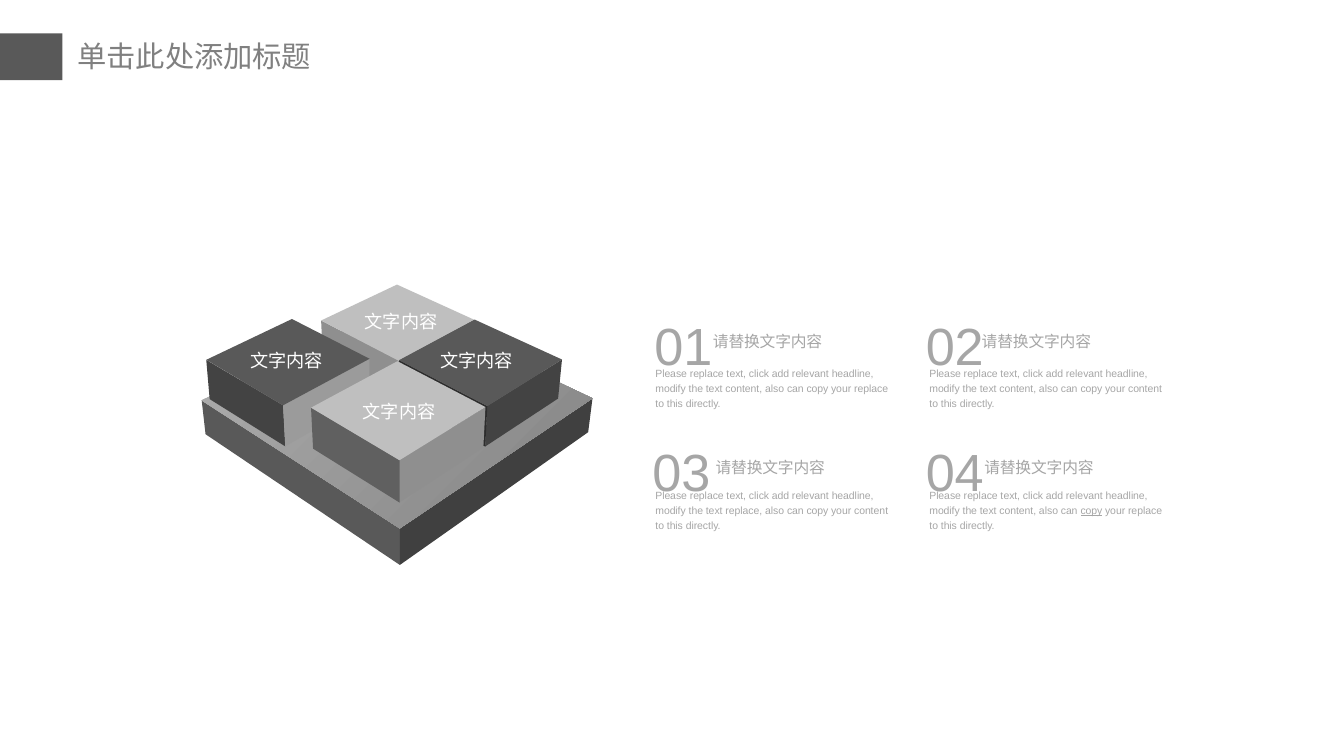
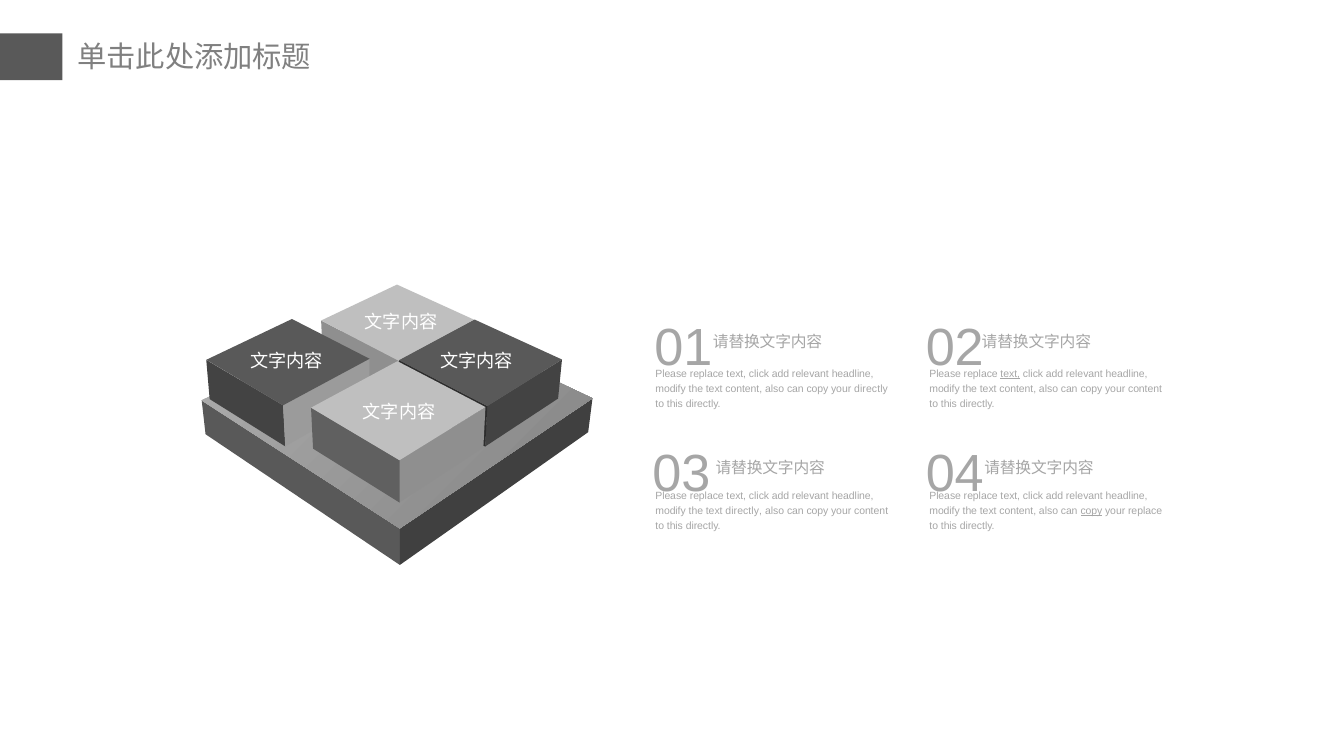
text underline: none -> present (1010, 374)
replace: replace -> directly (871, 389)
text replace: replace -> directly (744, 511)
